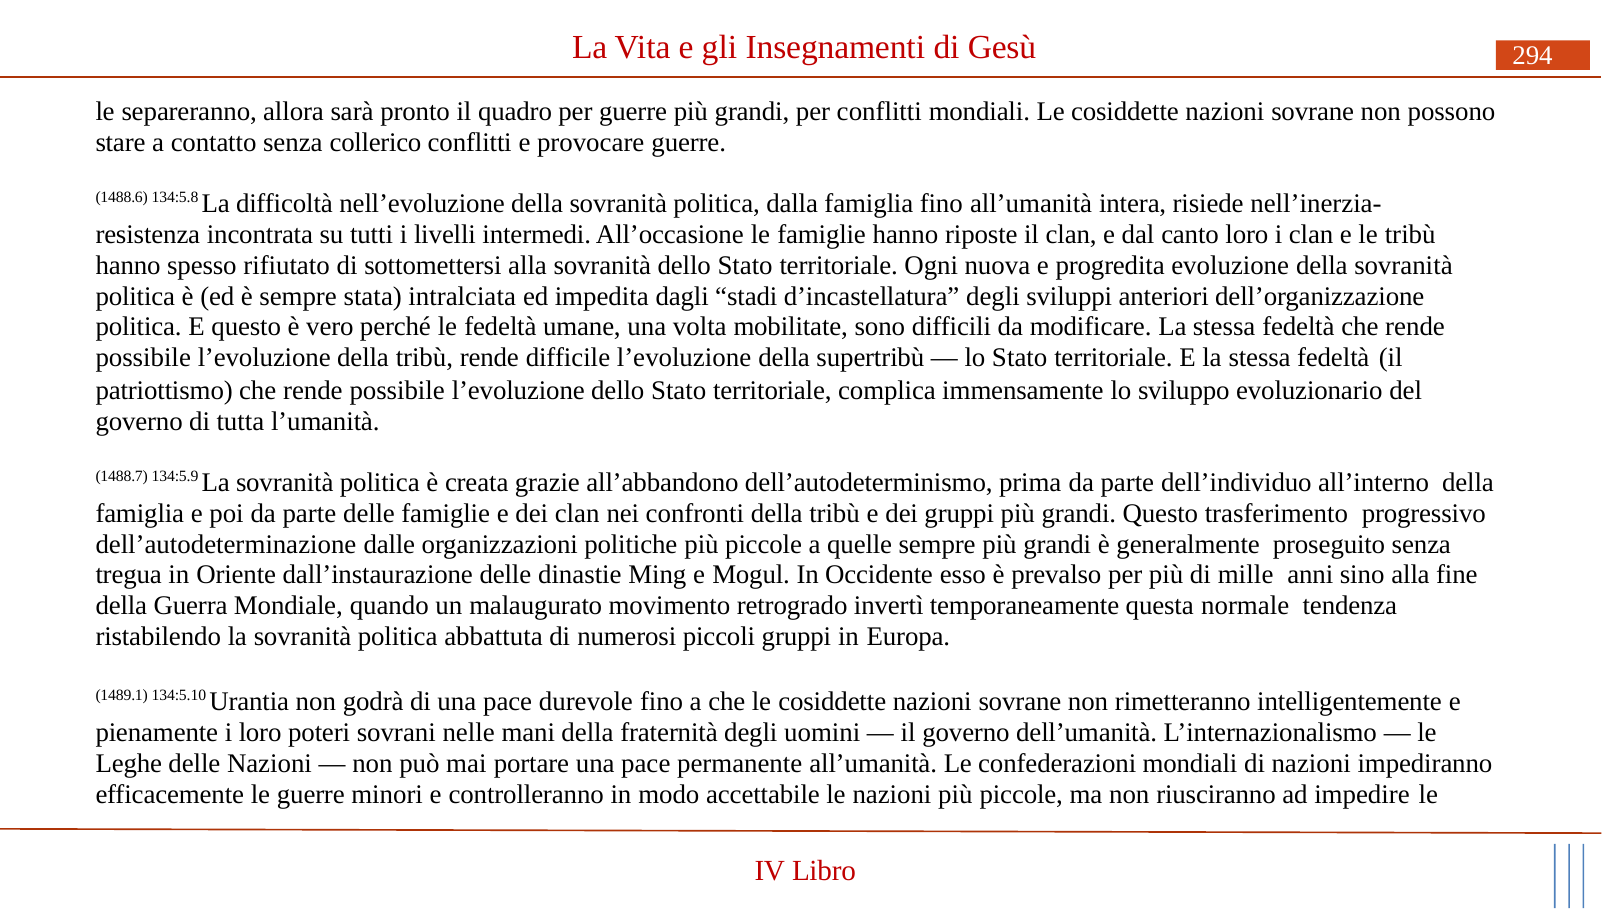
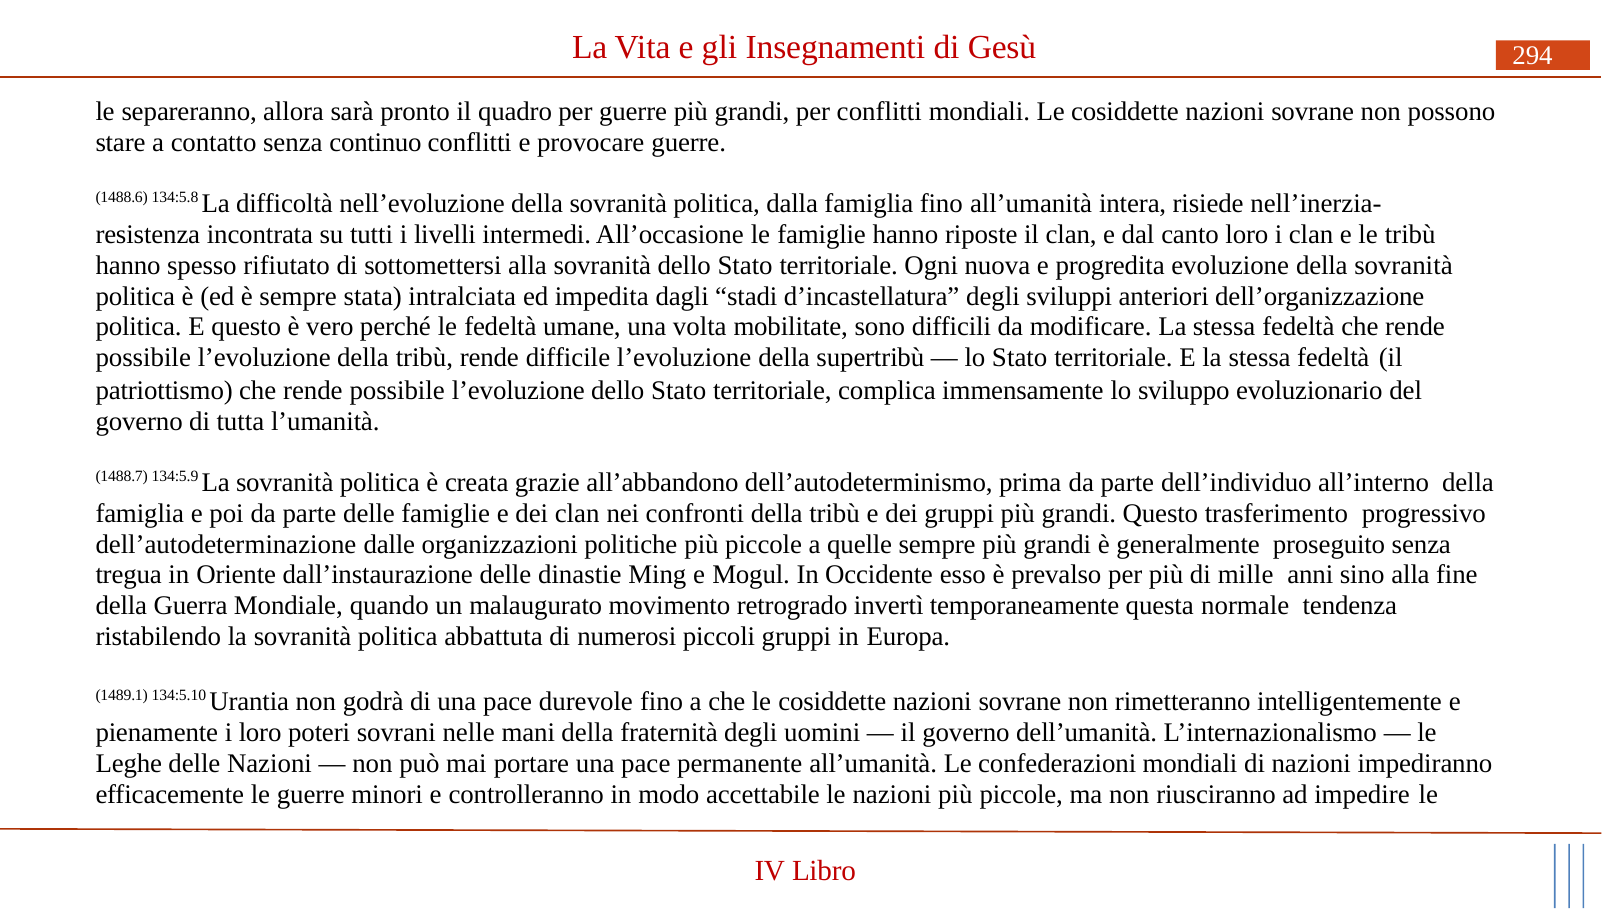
collerico: collerico -> continuo (376, 143)
